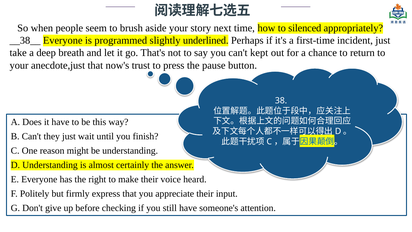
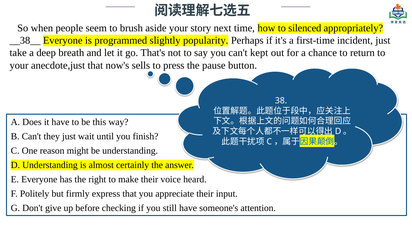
underlined: underlined -> popularity (206, 40)
trust: trust -> sells (141, 65)
